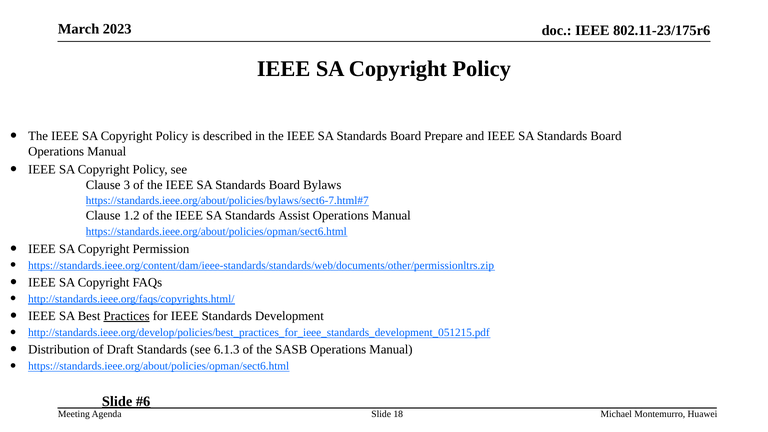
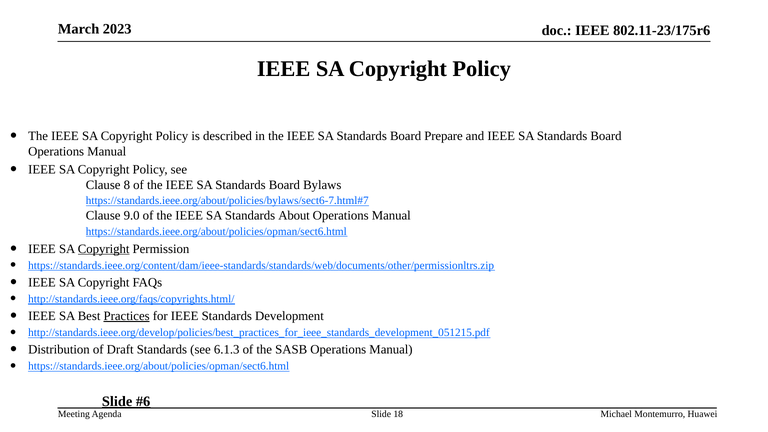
3: 3 -> 8 (127, 185)
1.2: 1.2 -> 9.0 (132, 216)
Assist: Assist -> About (294, 216)
Copyright underline: none -> present (104, 249)
